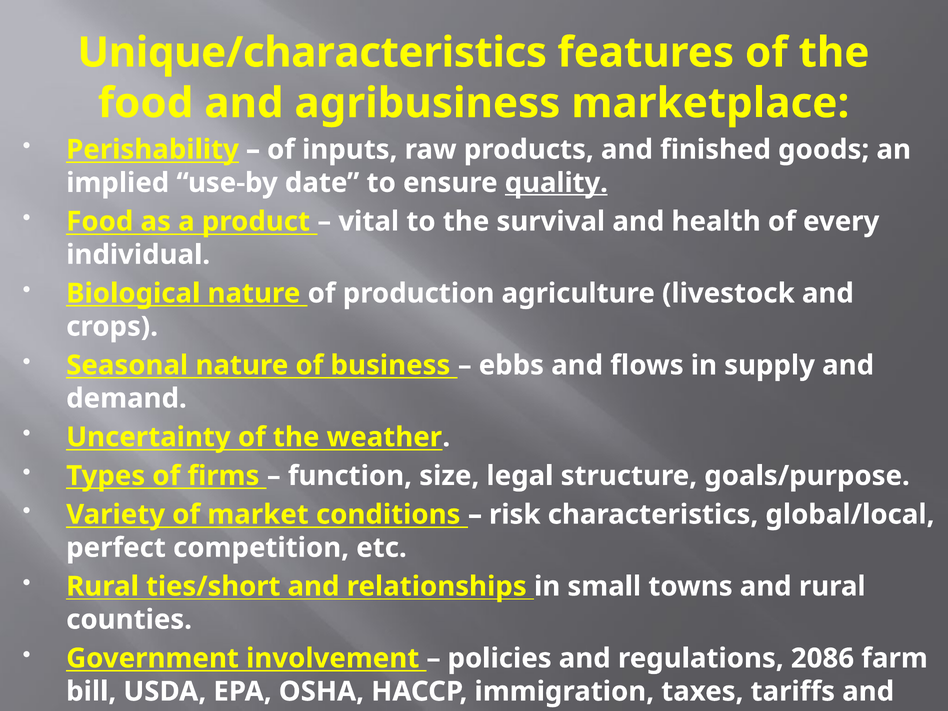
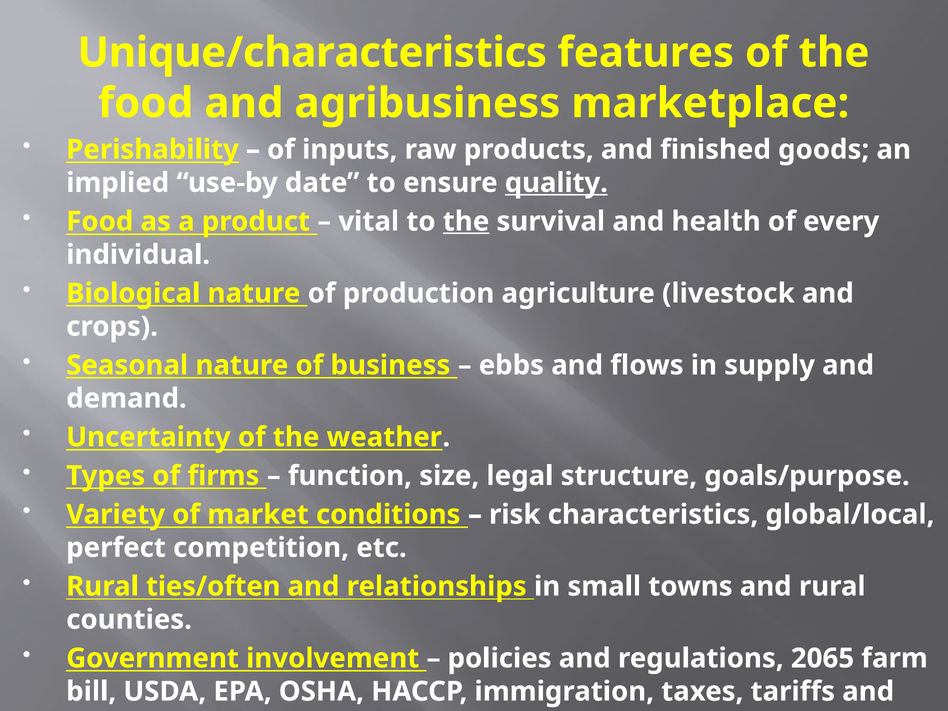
the underline: none -> present (466, 221)
ties/short: ties/short -> ties/often (213, 586)
2086: 2086 -> 2065 (822, 658)
